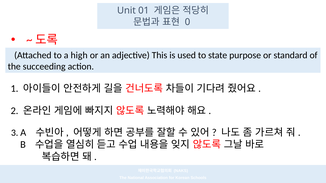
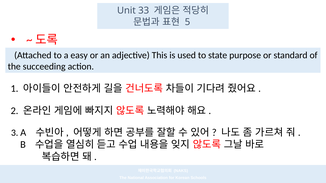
01: 01 -> 33 (144, 11)
0: 0 -> 5 (187, 22)
high: high -> easy (79, 55)
